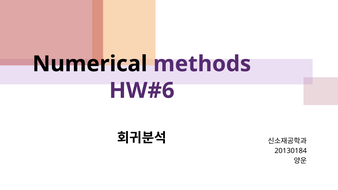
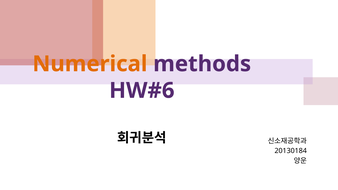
Numerical colour: black -> orange (90, 64)
